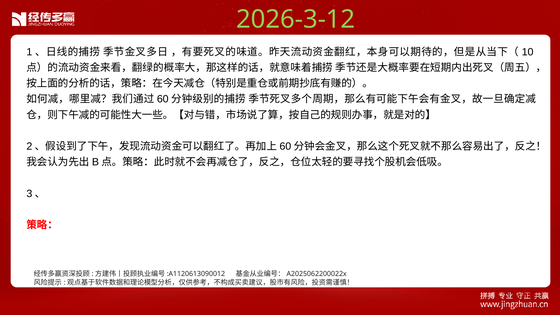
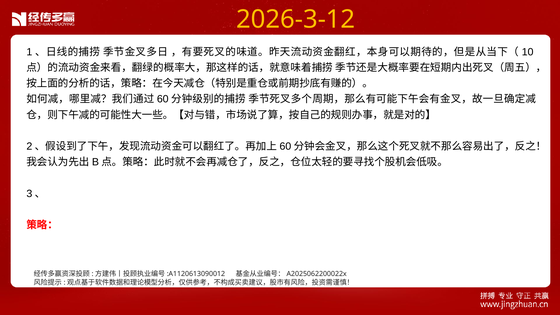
2026-3-12 colour: light green -> yellow (296, 19)
